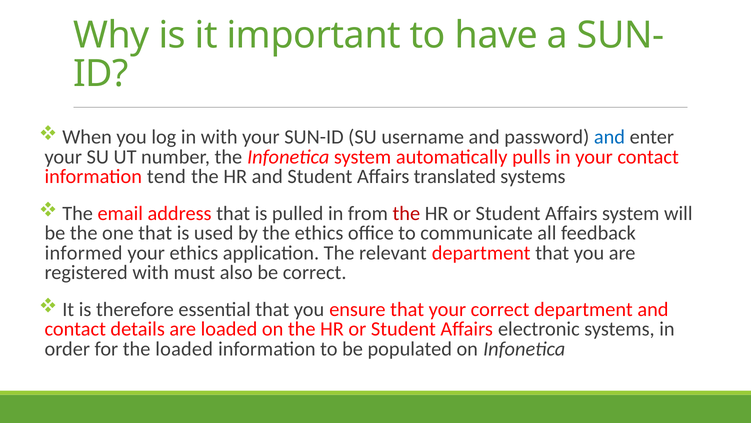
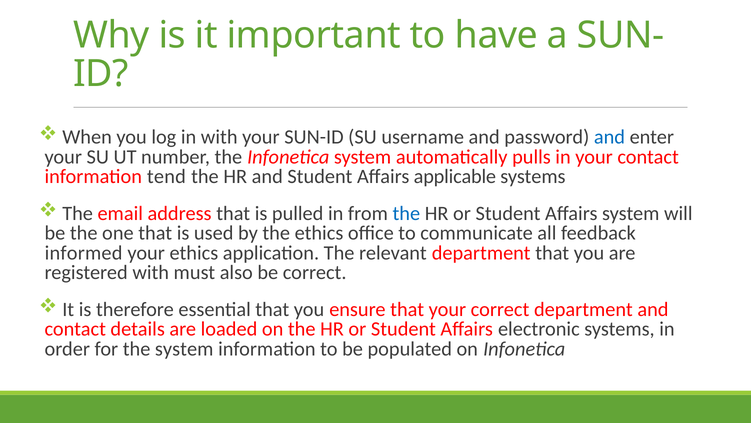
translated: translated -> applicable (455, 176)
the colour: red -> blue (406, 213)
the loaded: loaded -> system (184, 348)
